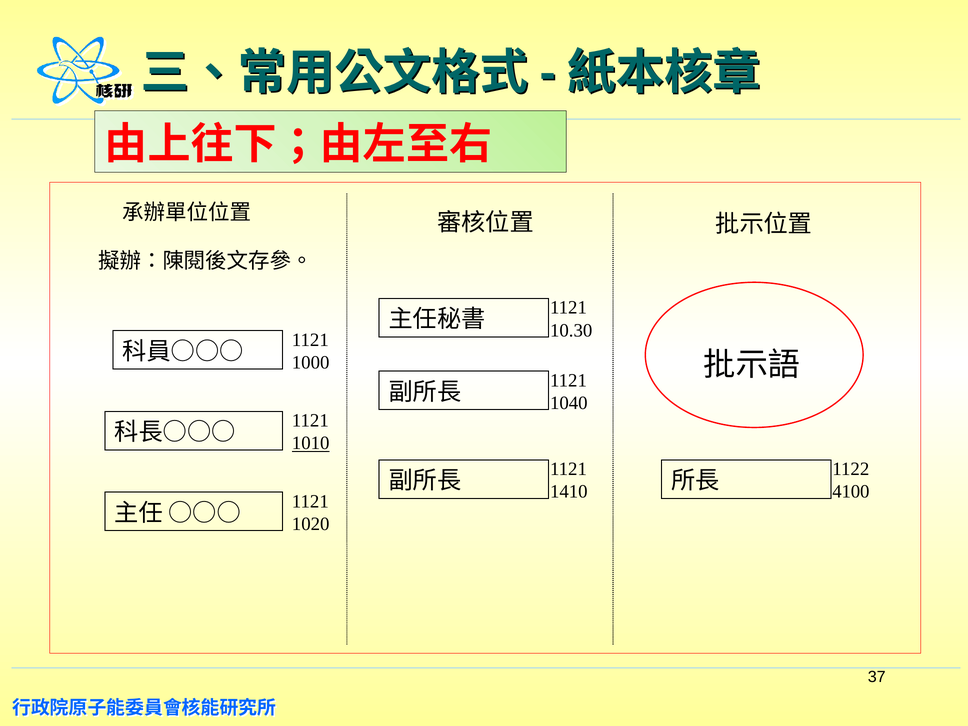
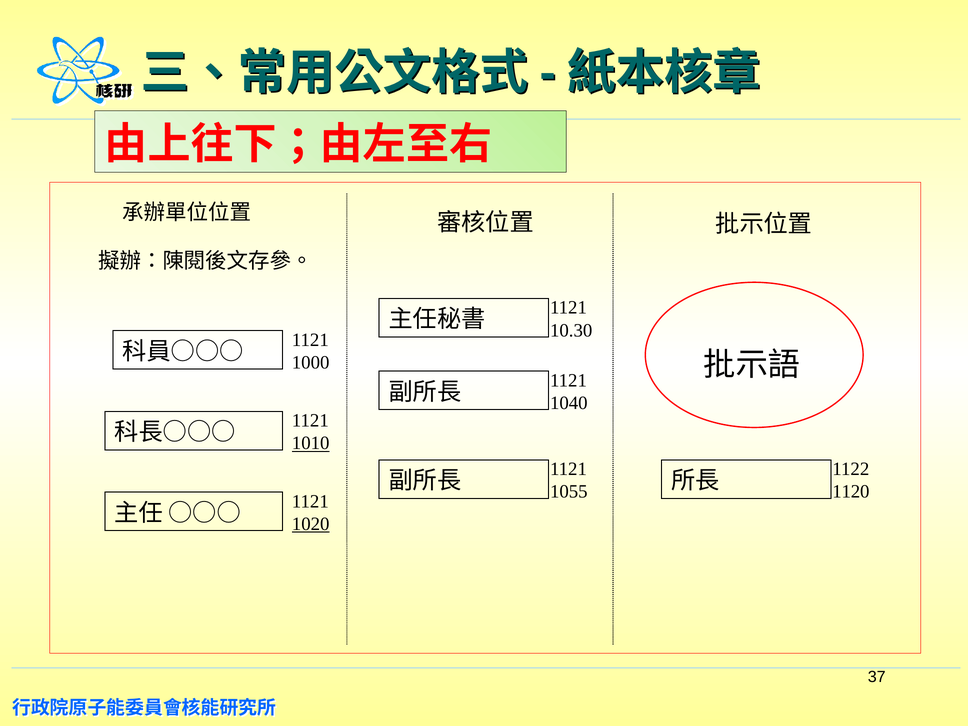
1410: 1410 -> 1055 (569, 492)
4100: 4100 -> 1120 (851, 492)
1020 underline: none -> present (311, 524)
